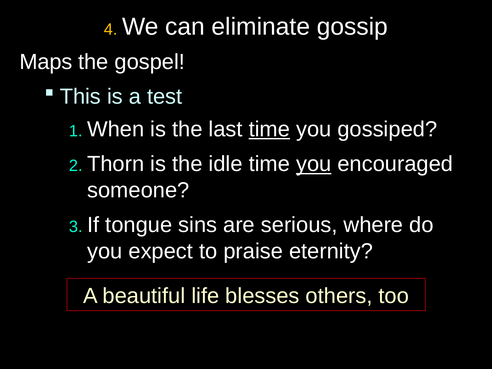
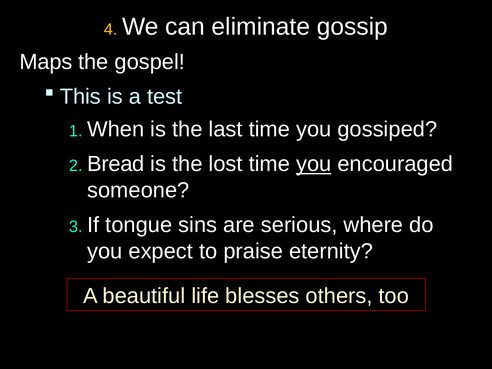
time underline: present -> none (269, 129)
Thorn: Thorn -> Bread (116, 164)
idle: idle -> lost (226, 164)
